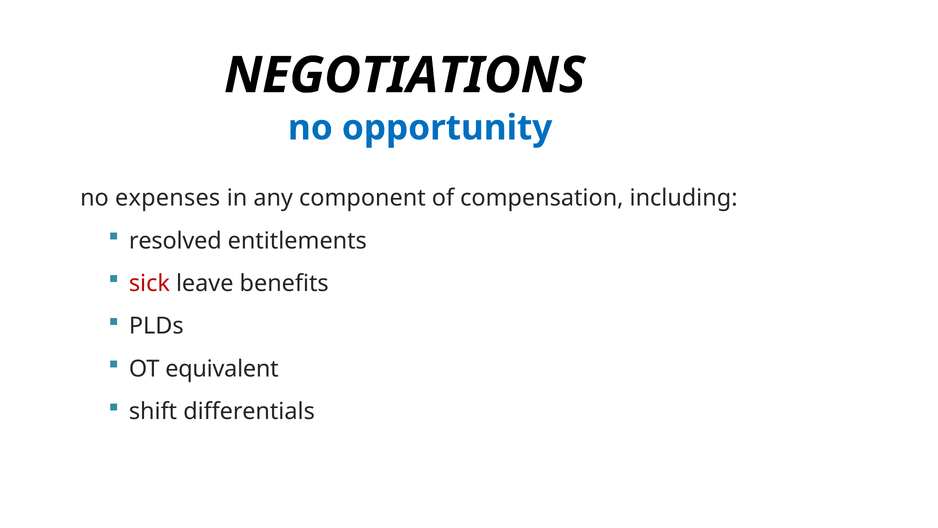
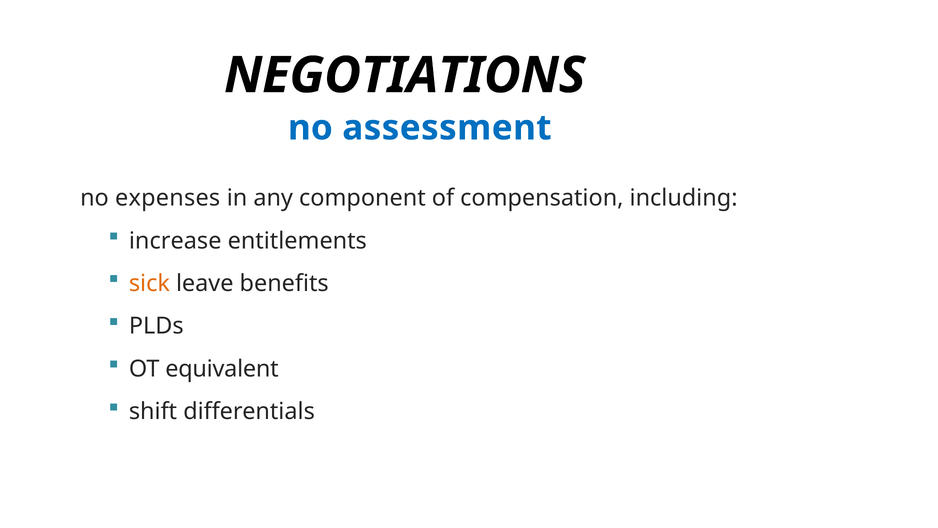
opportunity: opportunity -> assessment (447, 128)
resolved: resolved -> increase (175, 241)
sick colour: red -> orange (149, 283)
